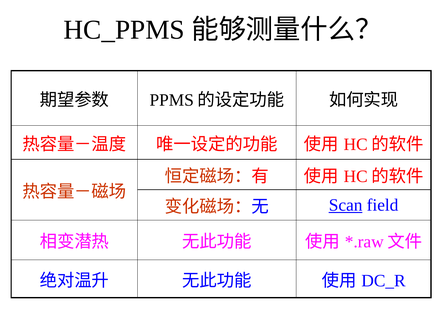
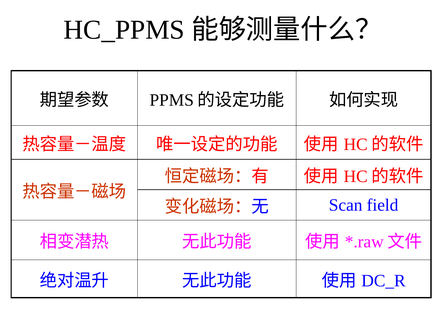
Scan underline: present -> none (346, 205)
